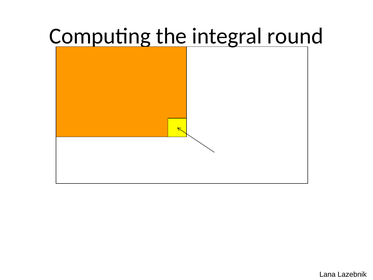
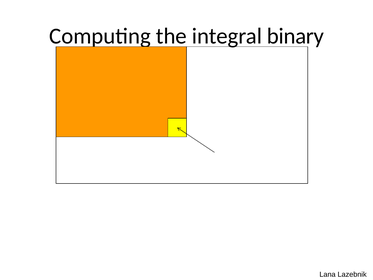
round: round -> binary (295, 36)
